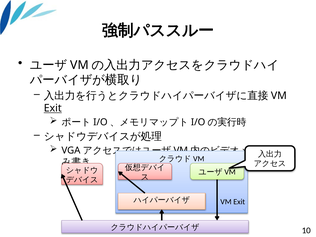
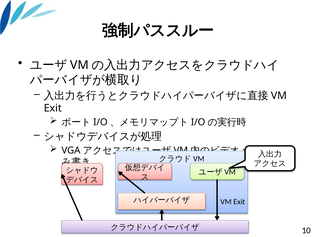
Exit underline: present -> none (53, 108)
